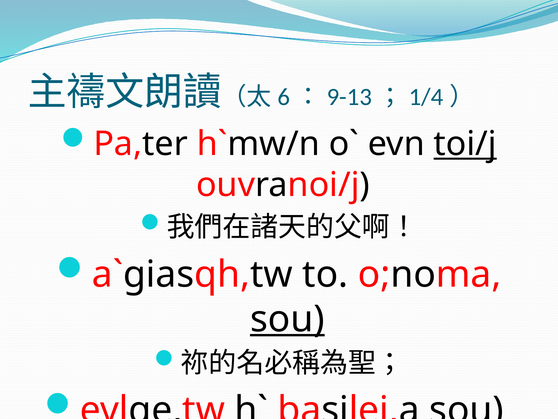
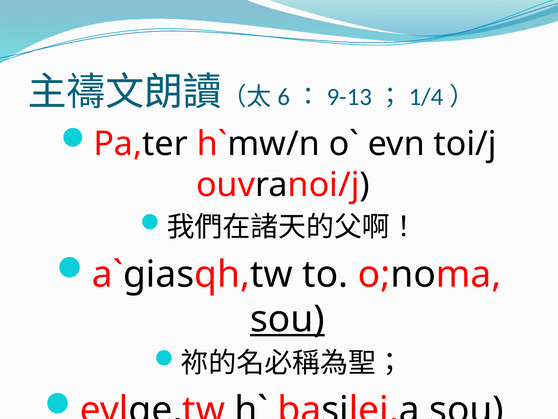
toi/j underline: present -> none (465, 144)
